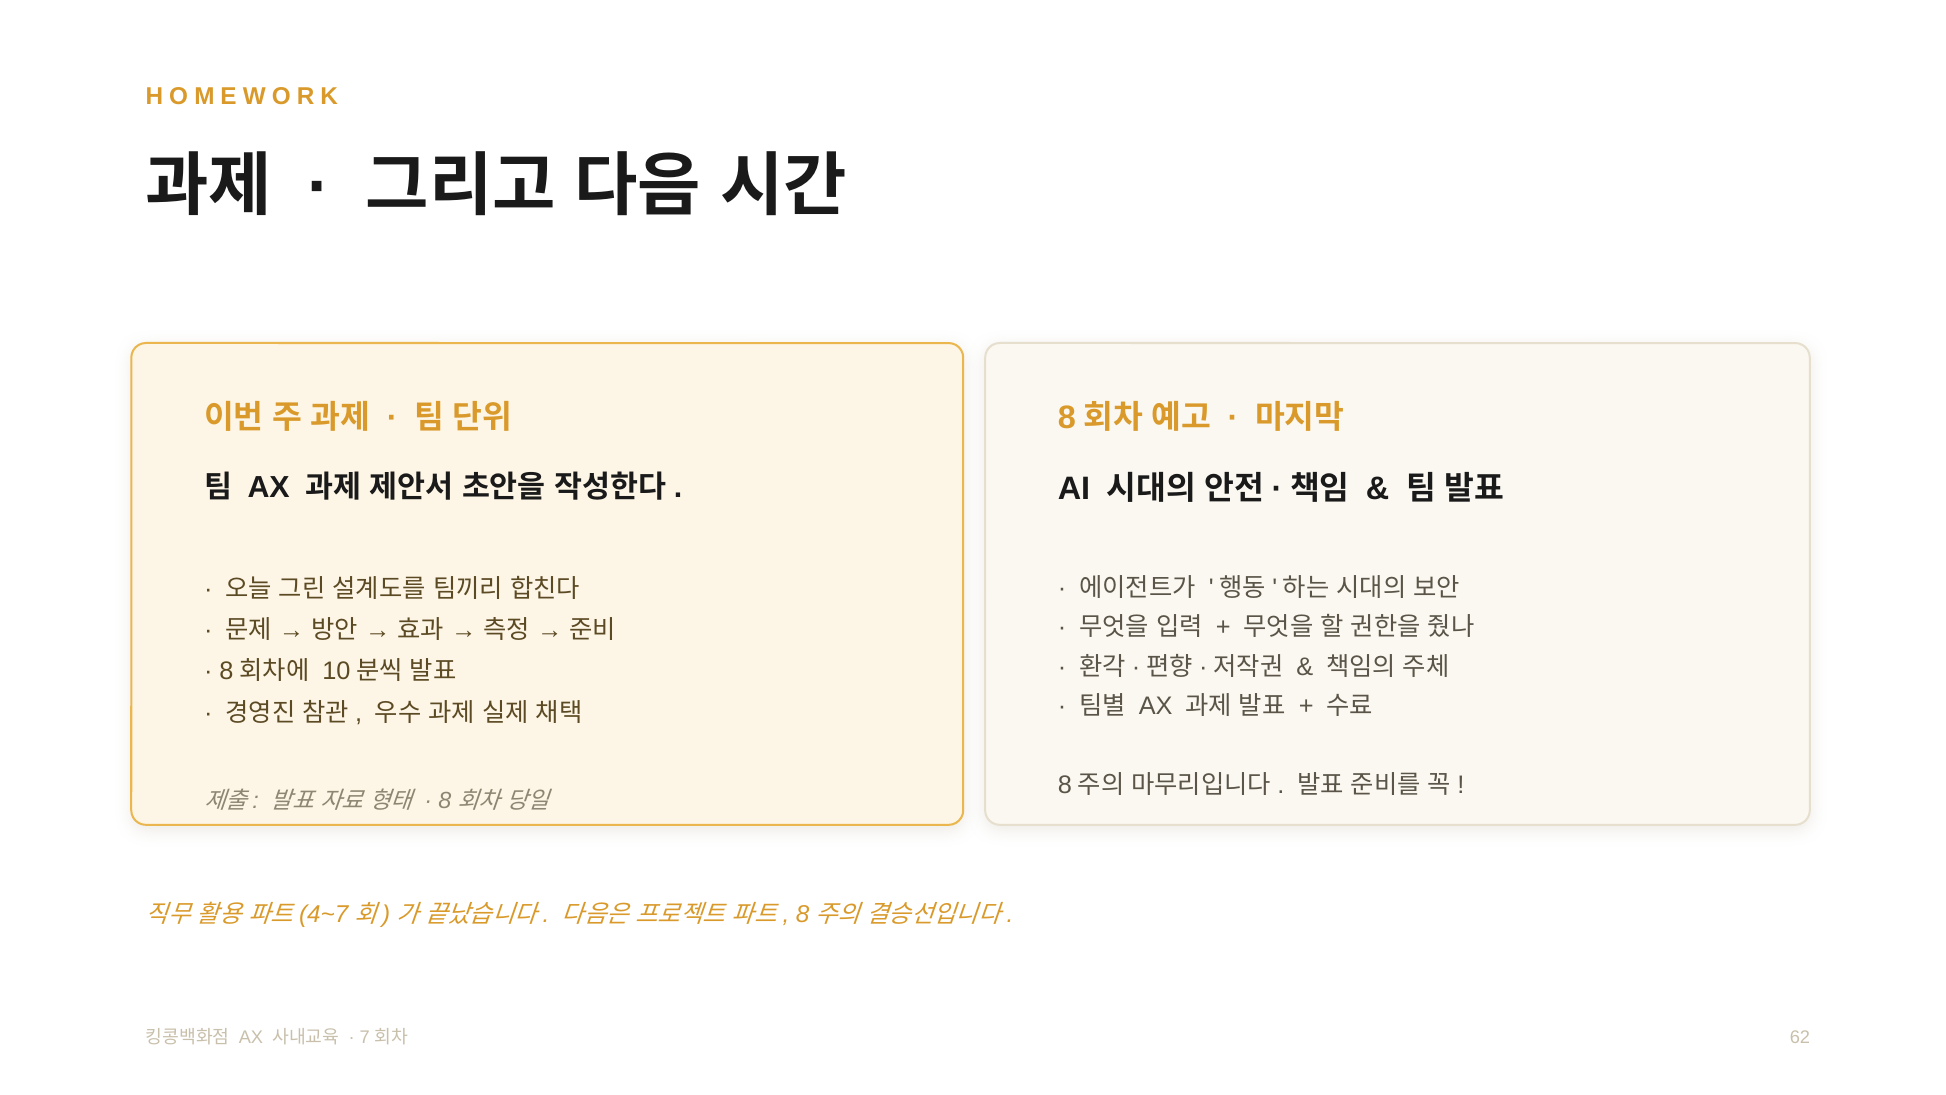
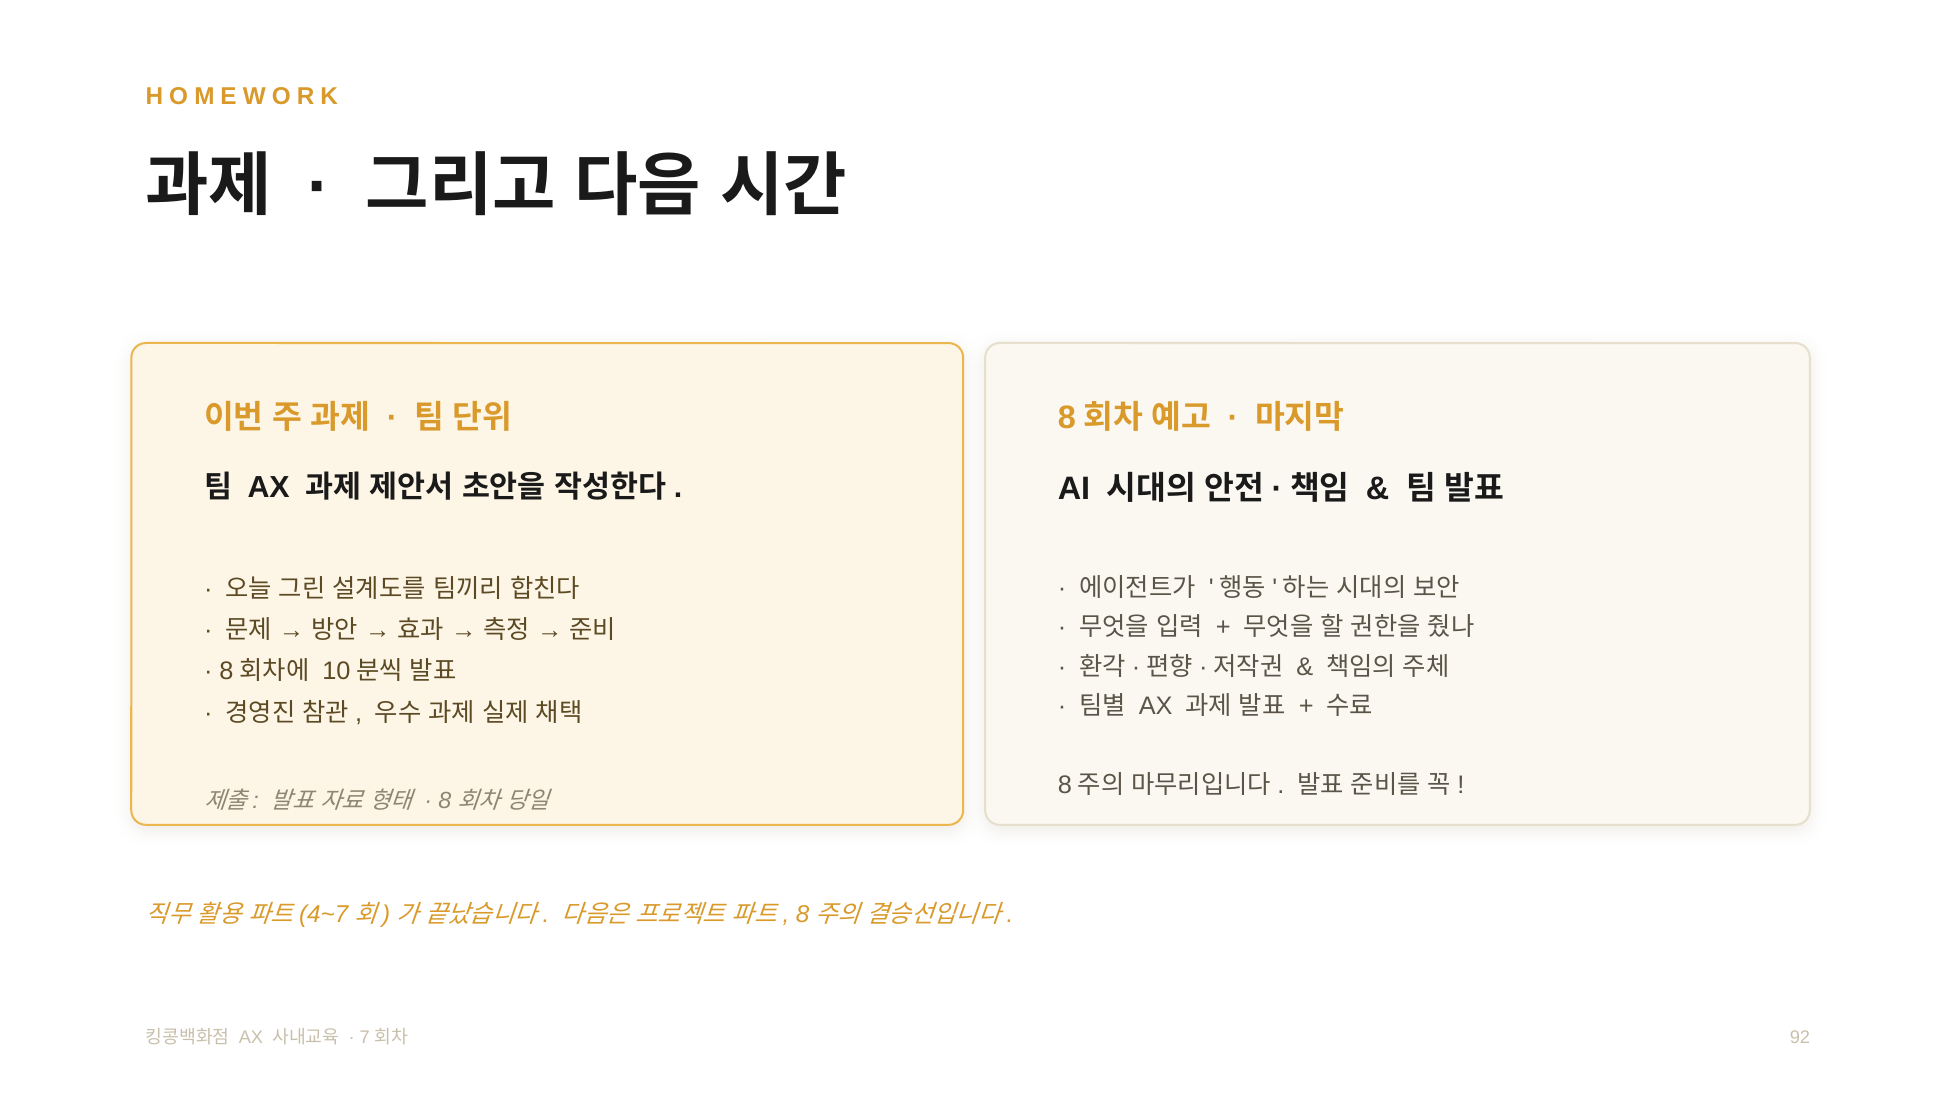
62: 62 -> 92 (1800, 1037)
